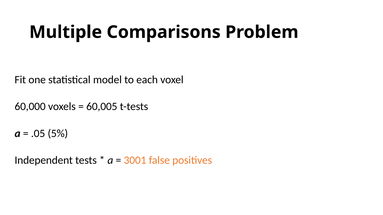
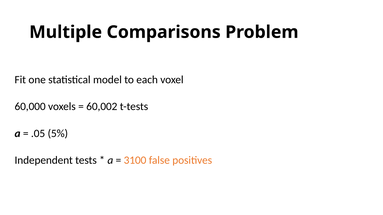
60,005: 60,005 -> 60,002 (102, 107)
3001: 3001 -> 3100 (135, 160)
